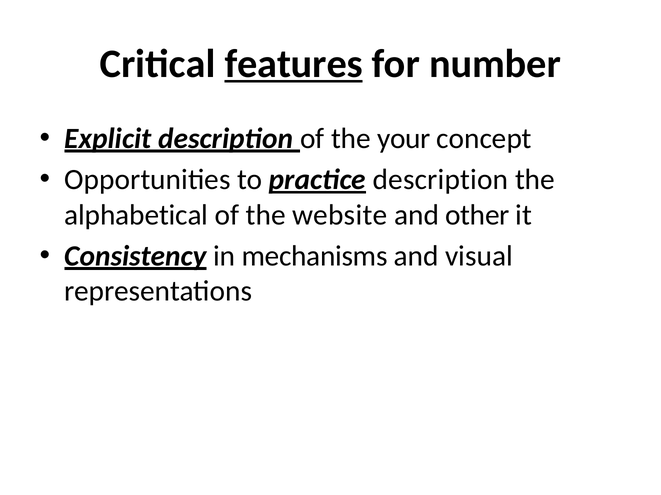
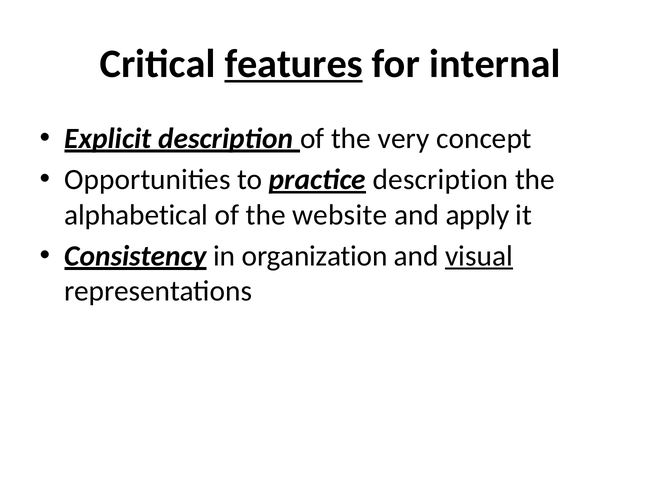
number: number -> internal (495, 64)
your: your -> very (404, 139)
other: other -> apply (477, 215)
mechanisms: mechanisms -> organization (315, 256)
visual underline: none -> present (479, 256)
